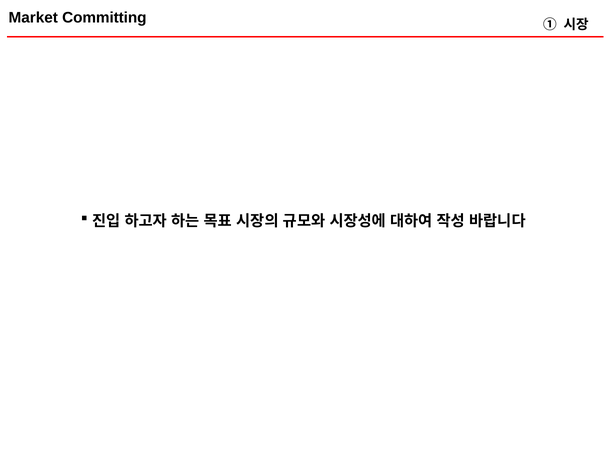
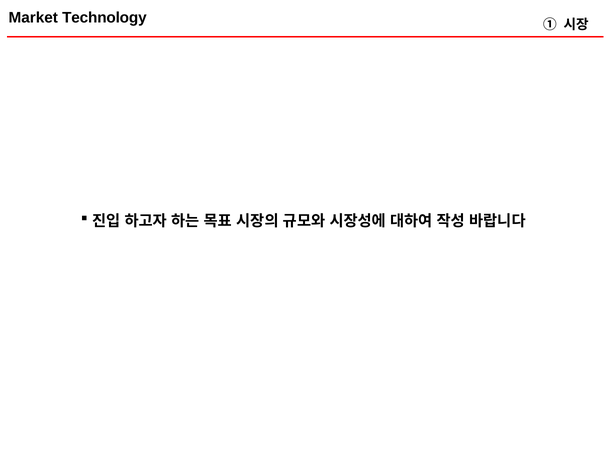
Committing: Committing -> Technology (104, 18)
